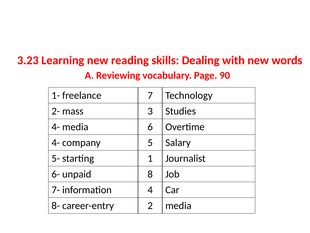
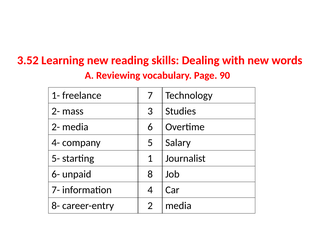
3.23: 3.23 -> 3.52 (28, 60)
4-: 4- -> 2- (56, 127)
